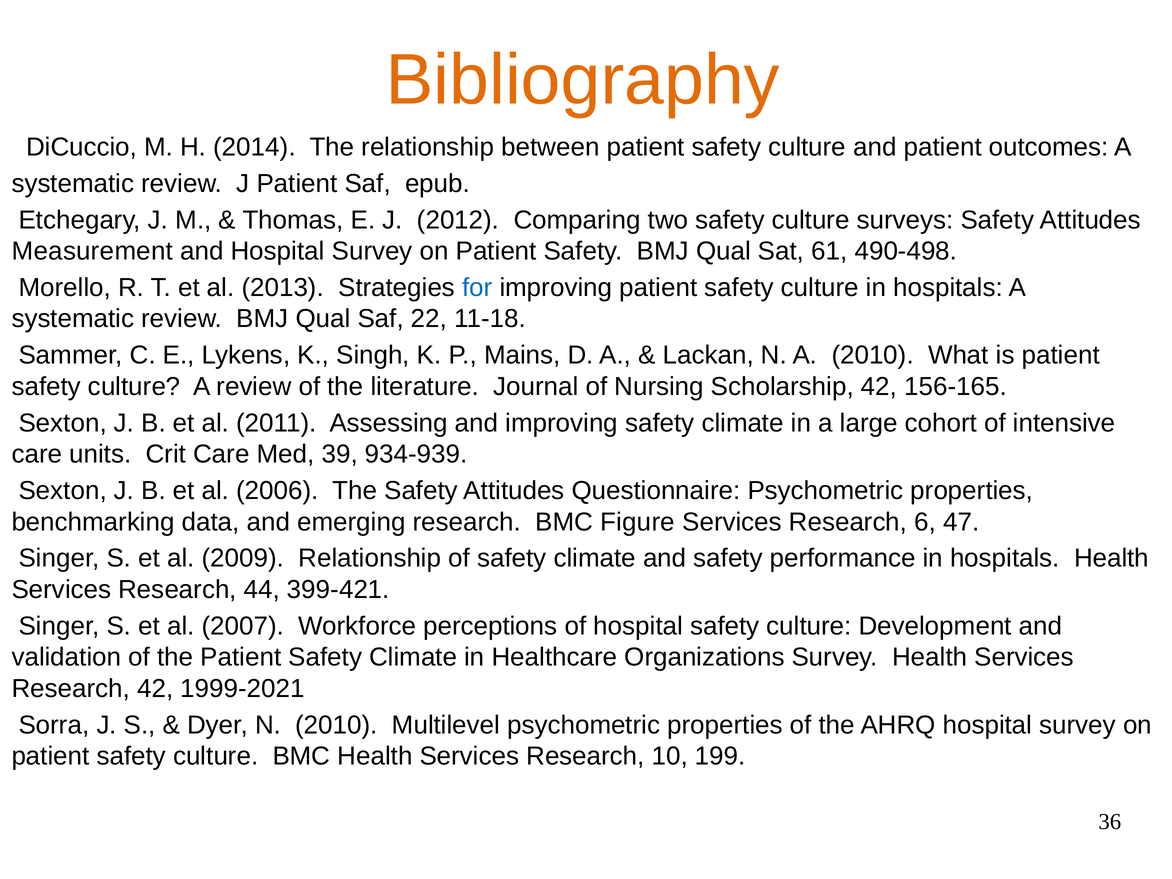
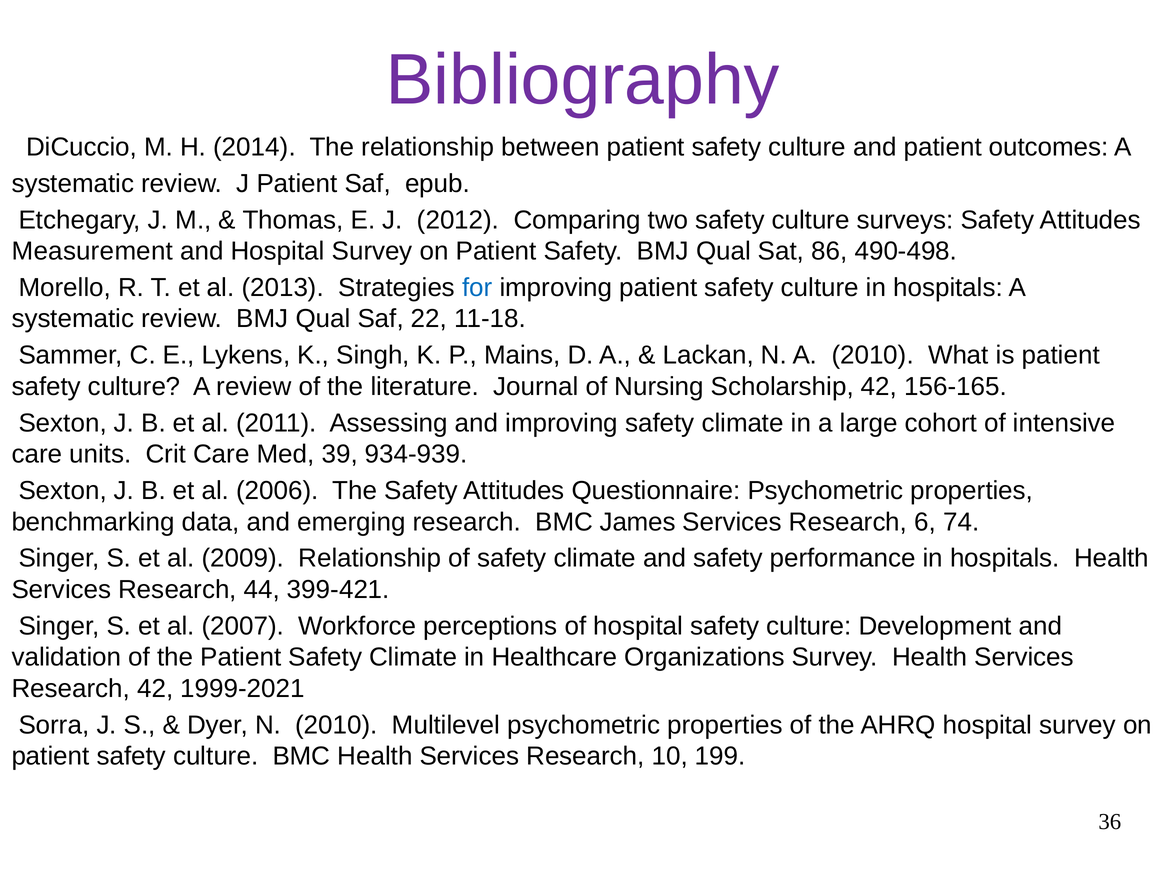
Bibliography colour: orange -> purple (583, 80)
61: 61 -> 86 (829, 251)
Figure: Figure -> James (638, 522)
47: 47 -> 74 (961, 522)
